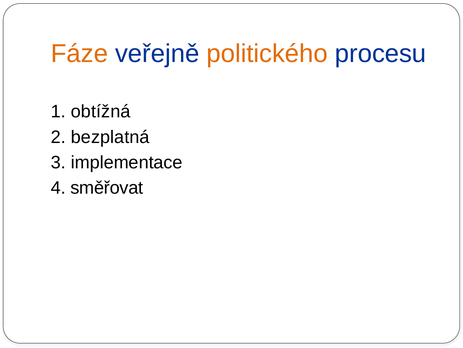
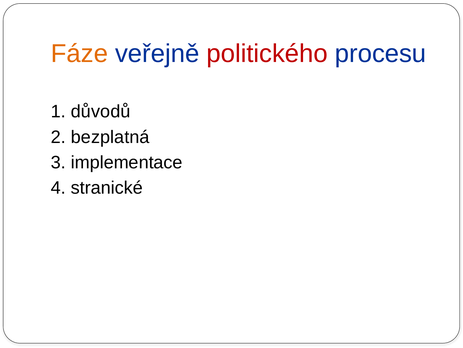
politického colour: orange -> red (267, 54)
obtížná: obtížná -> důvodů (101, 111)
směřovat: směřovat -> stranické (107, 188)
